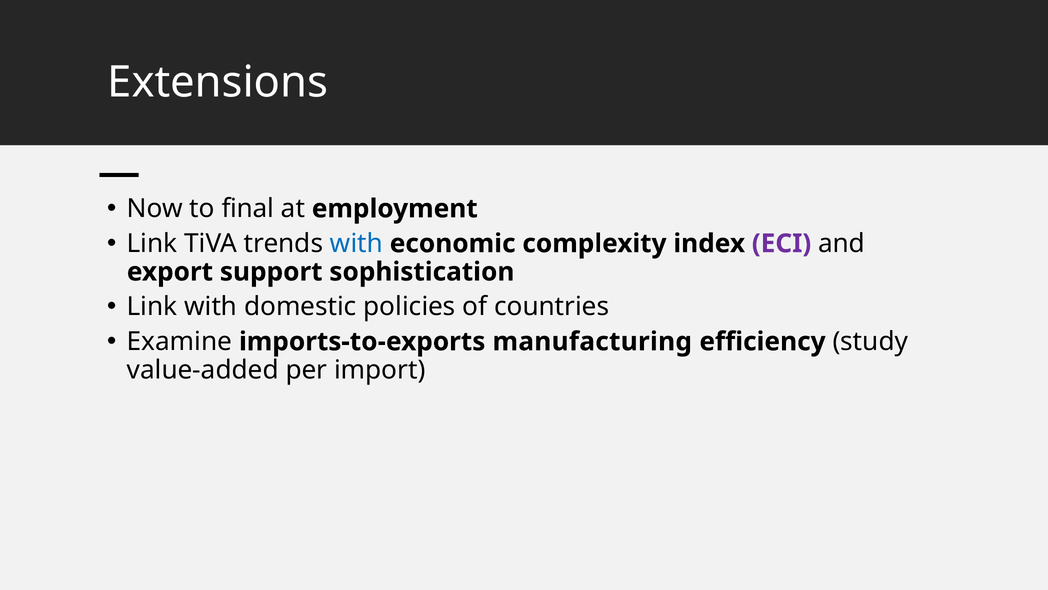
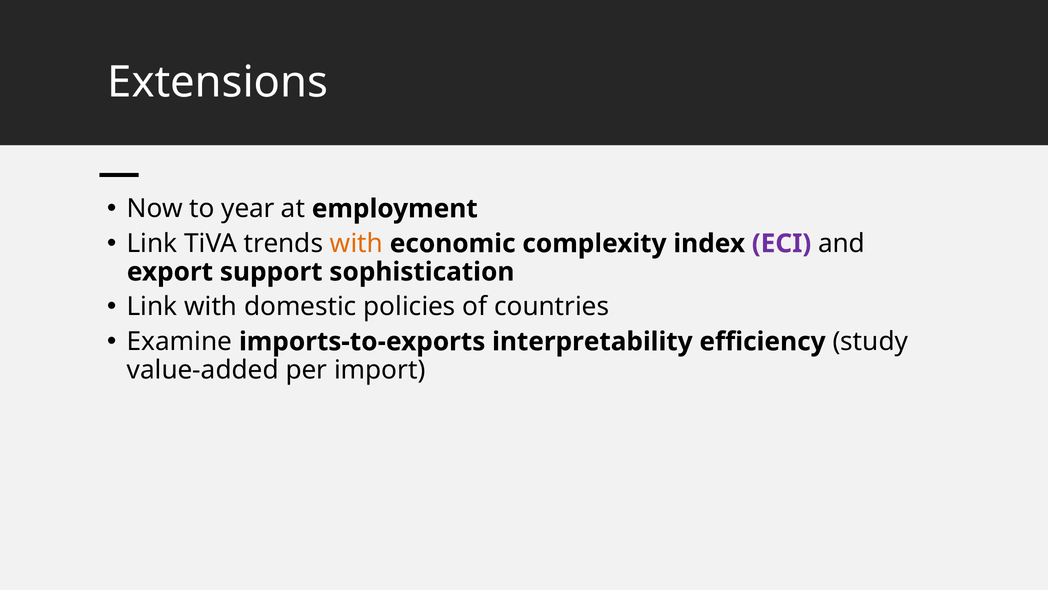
final: final -> year (248, 209)
with colour: blue -> orange (356, 243)
manufacturing: manufacturing -> interpretability (592, 341)
